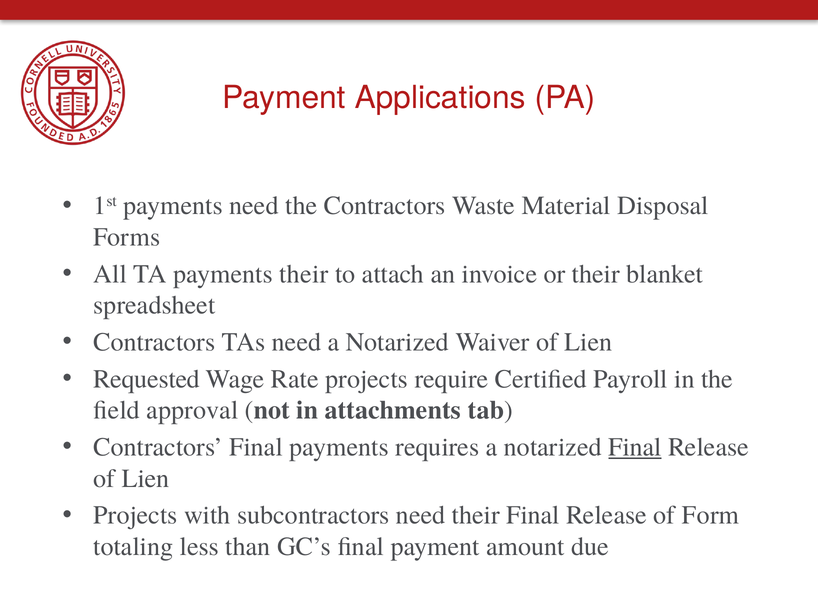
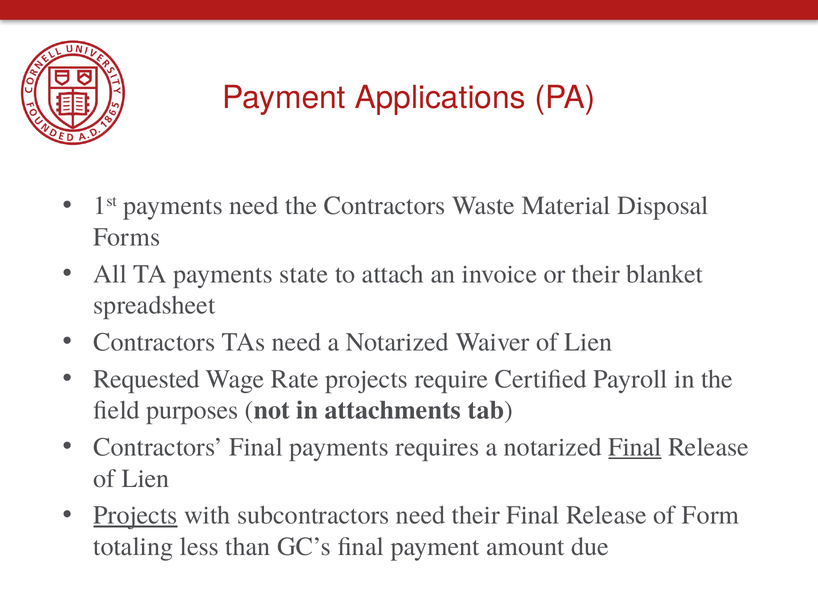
payments their: their -> state (304, 274)
approval: approval -> purposes (192, 410)
Projects underline: none -> present (135, 515)
